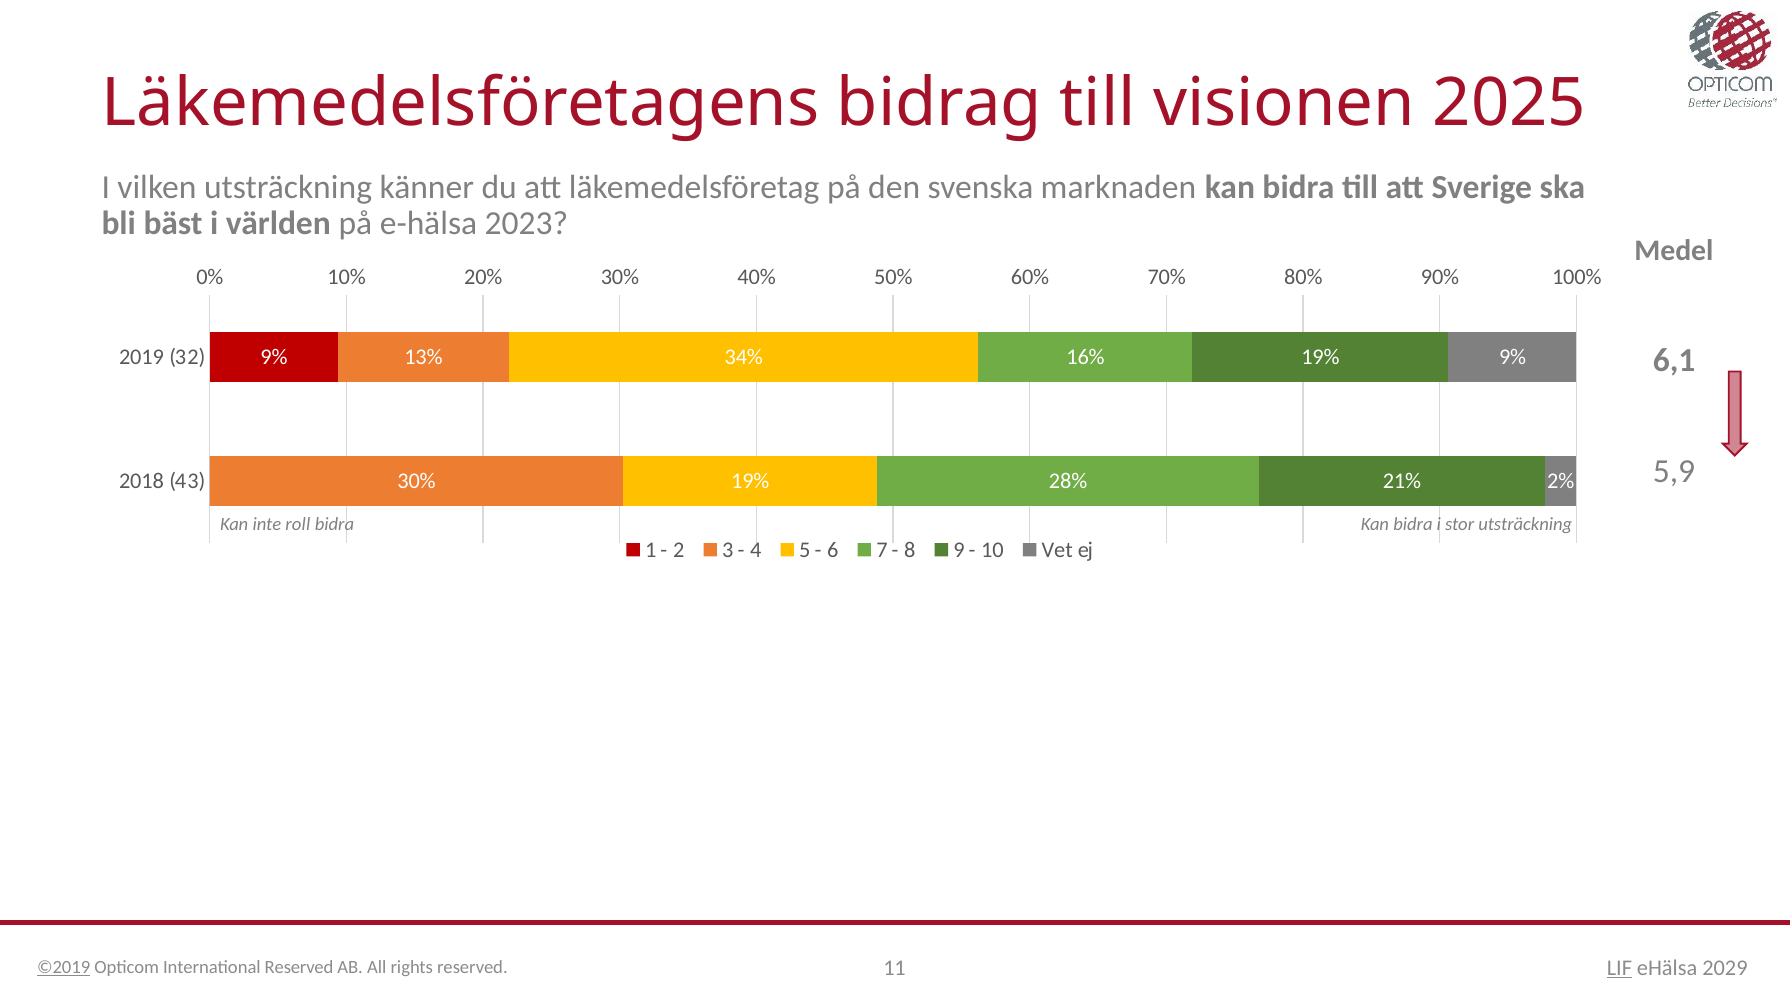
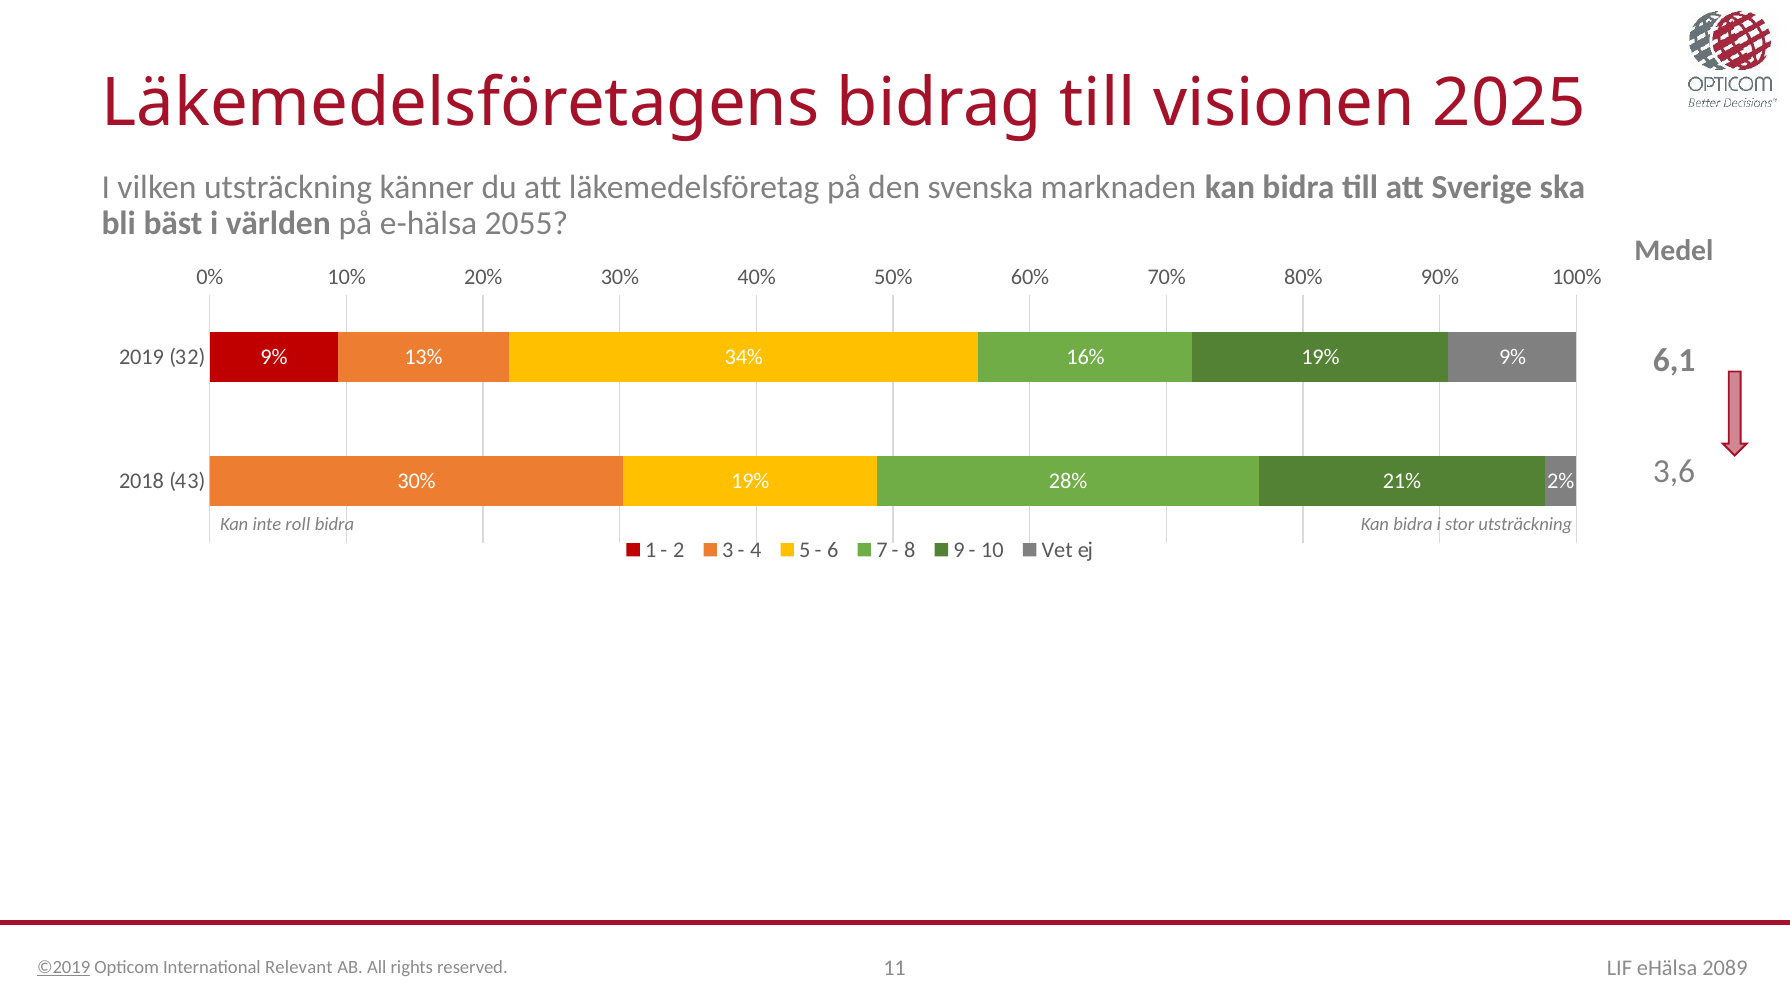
2023: 2023 -> 2055 (526, 224)
5,9: 5,9 -> 3,6 (1674, 471)
LIF underline: present -> none (1619, 968)
2029: 2029 -> 2089 (1725, 968)
International Reserved: Reserved -> Relevant (299, 967)
